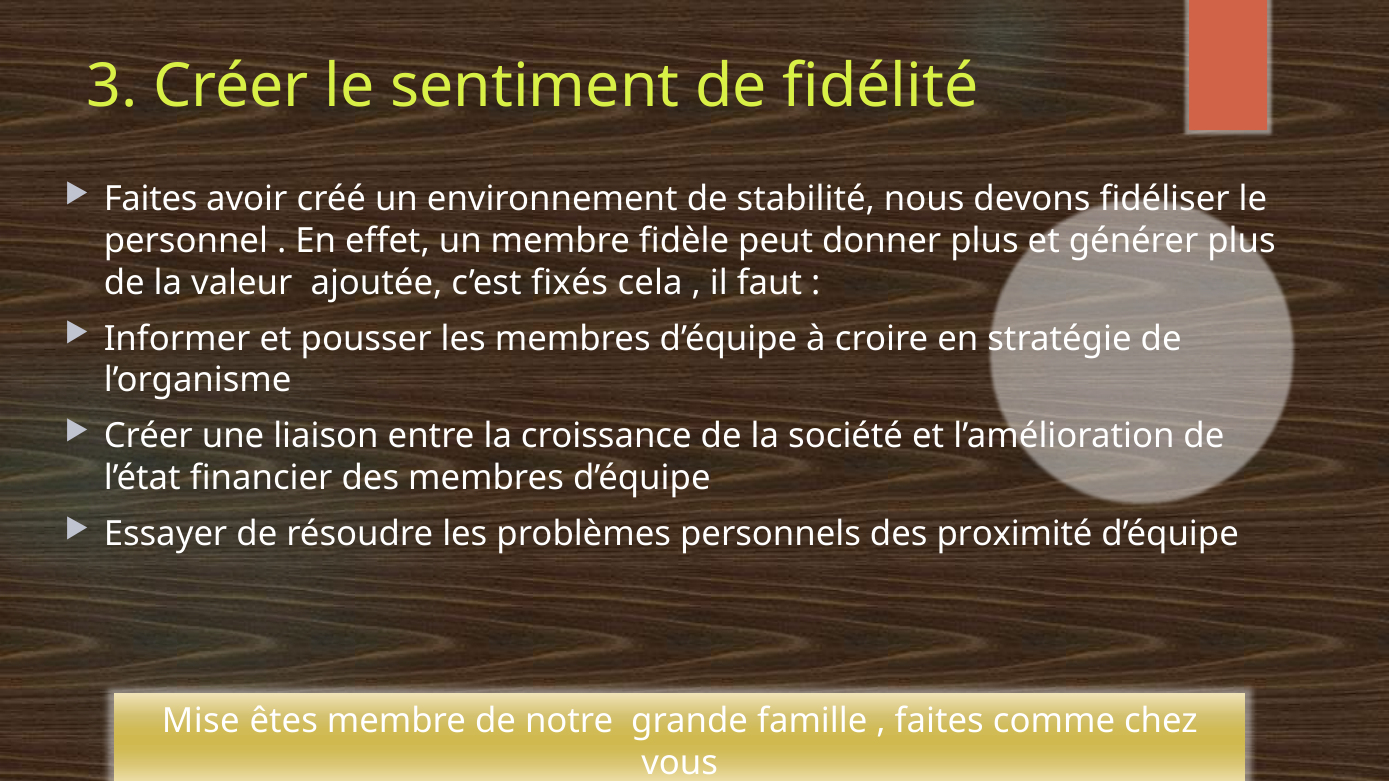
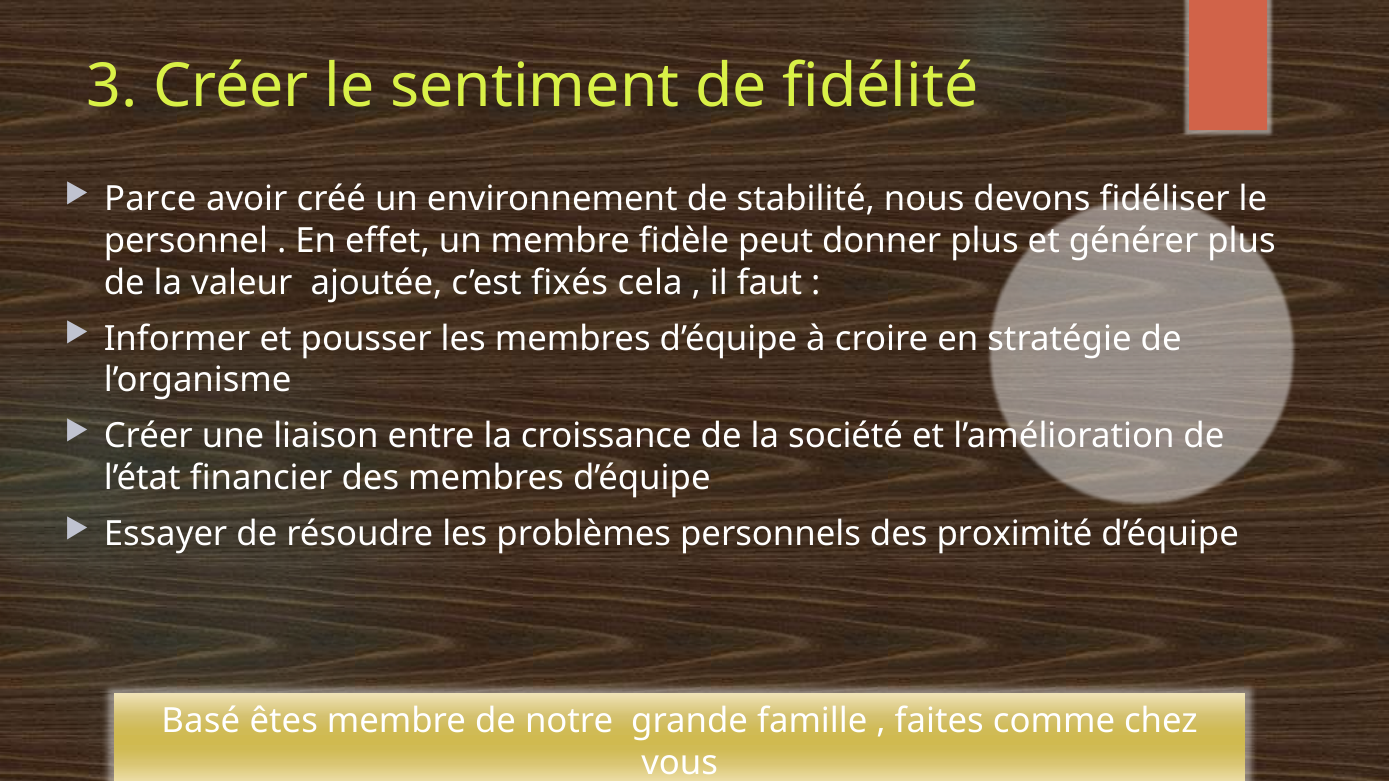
Faites: Faites -> Parce (150, 199)
Mise: Mise -> Basé (201, 722)
